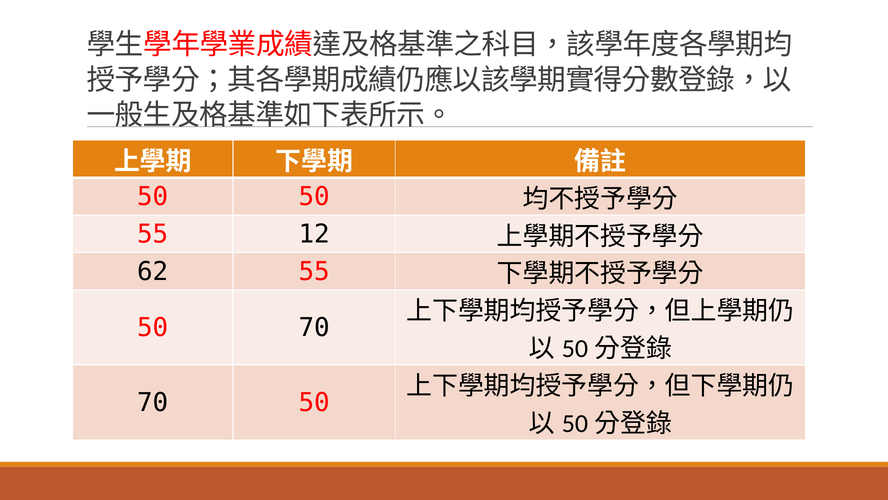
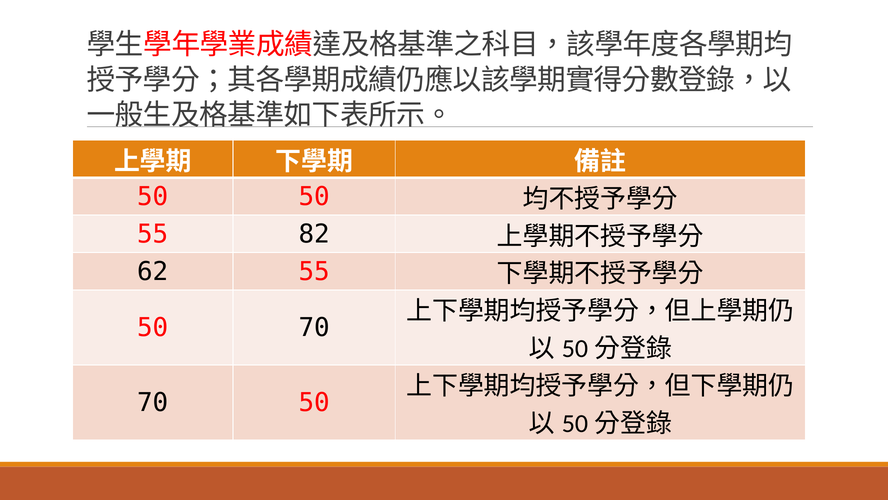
12: 12 -> 82 (314, 234)
